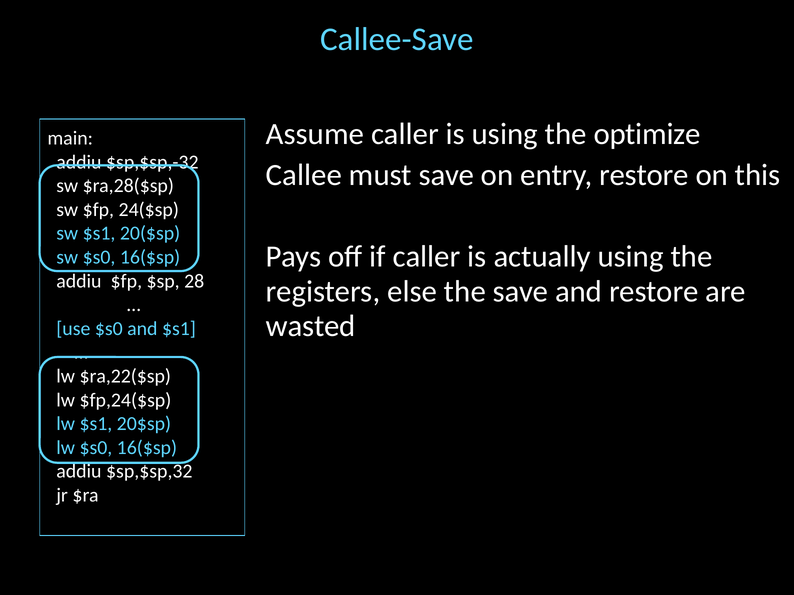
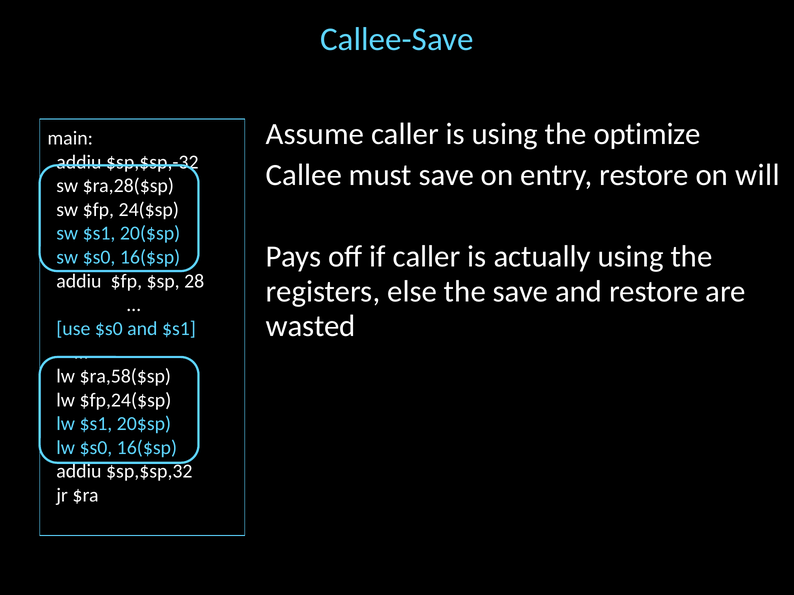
this: this -> will (758, 175)
$ra,22($sp: $ra,22($sp -> $ra,58($sp (125, 377)
